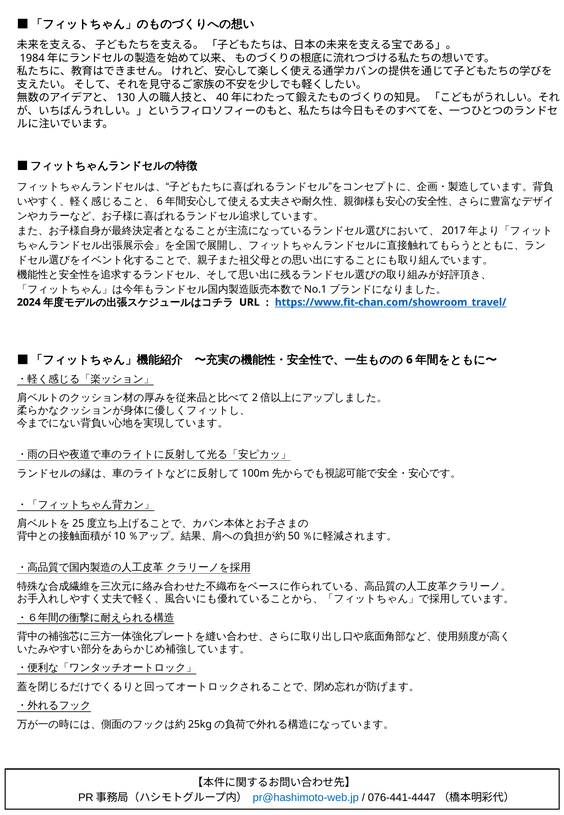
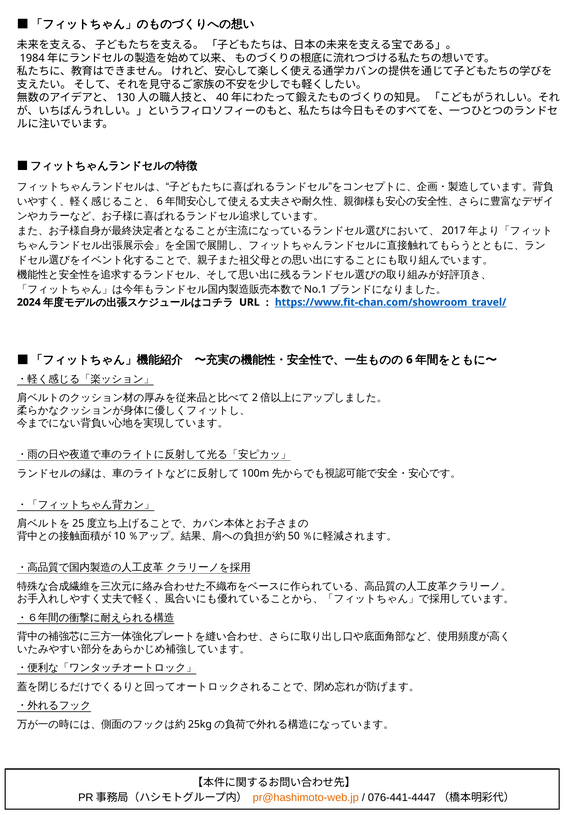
pr@hashimoto-web.jp colour: blue -> orange (306, 797)
